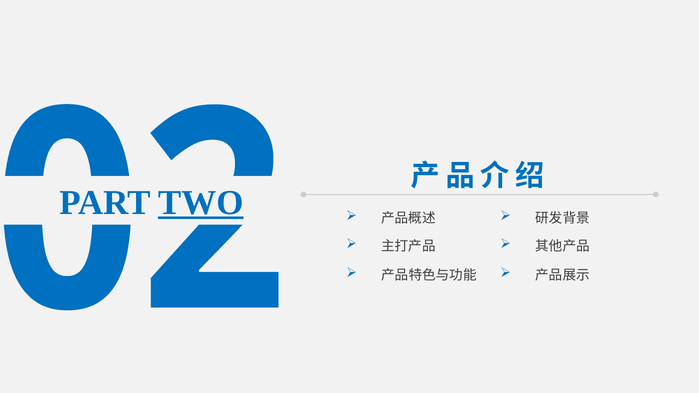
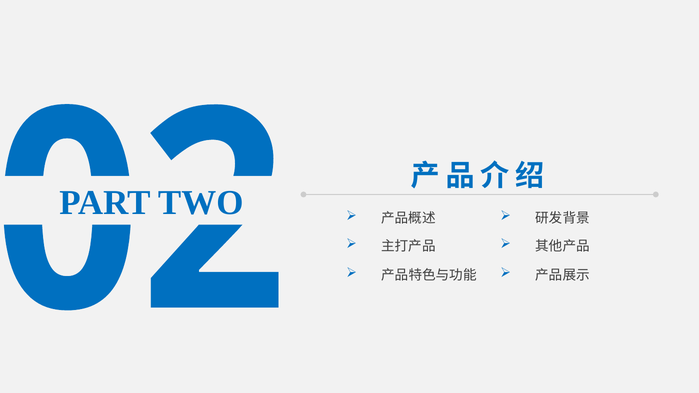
TWO underline: present -> none (201, 203)
